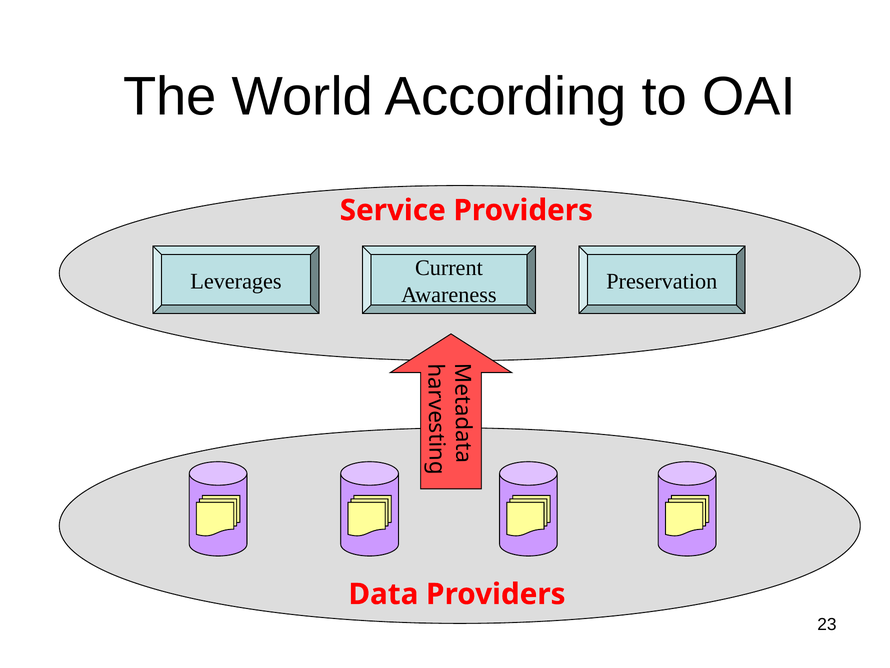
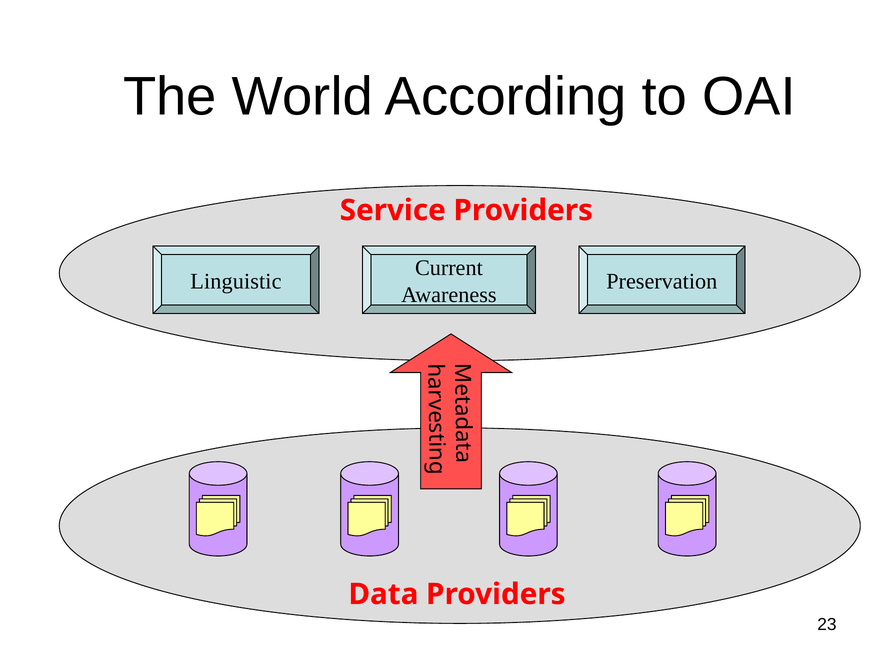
Leverages: Leverages -> Linguistic (236, 281)
